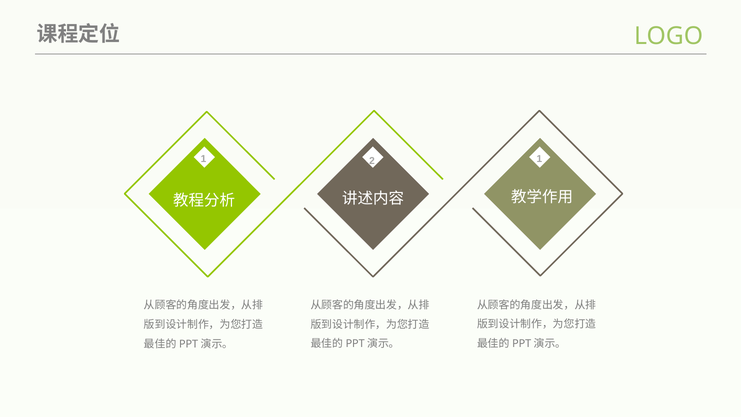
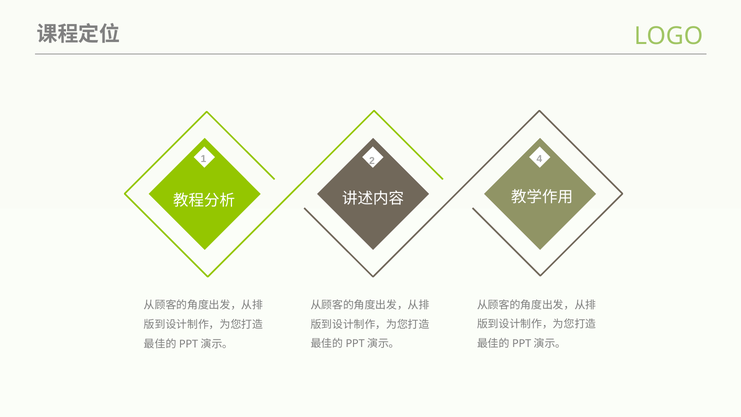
2 1: 1 -> 4 (539, 159)
